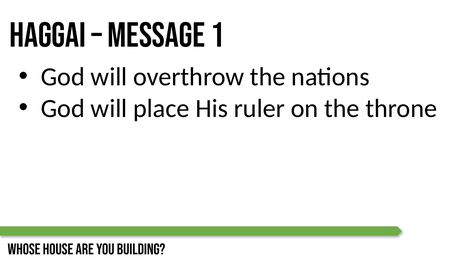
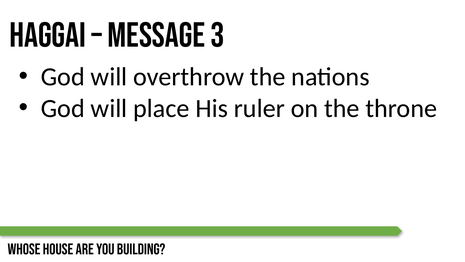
1: 1 -> 3 (218, 35)
